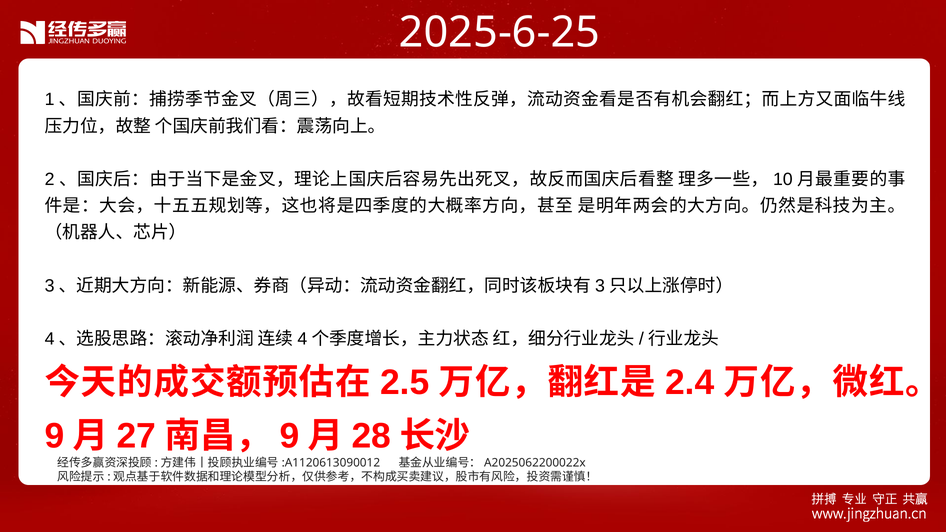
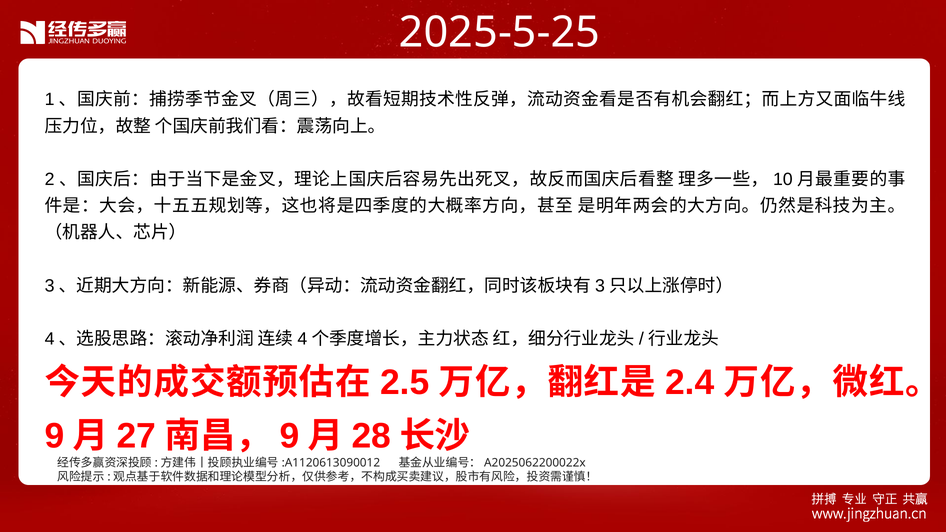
2025-6-25: 2025-6-25 -> 2025-5-25 (500, 33)
